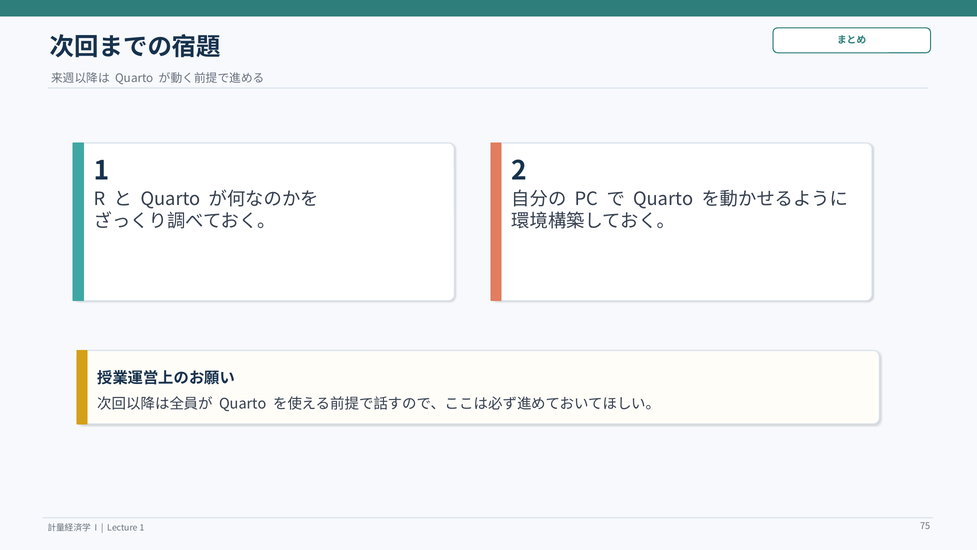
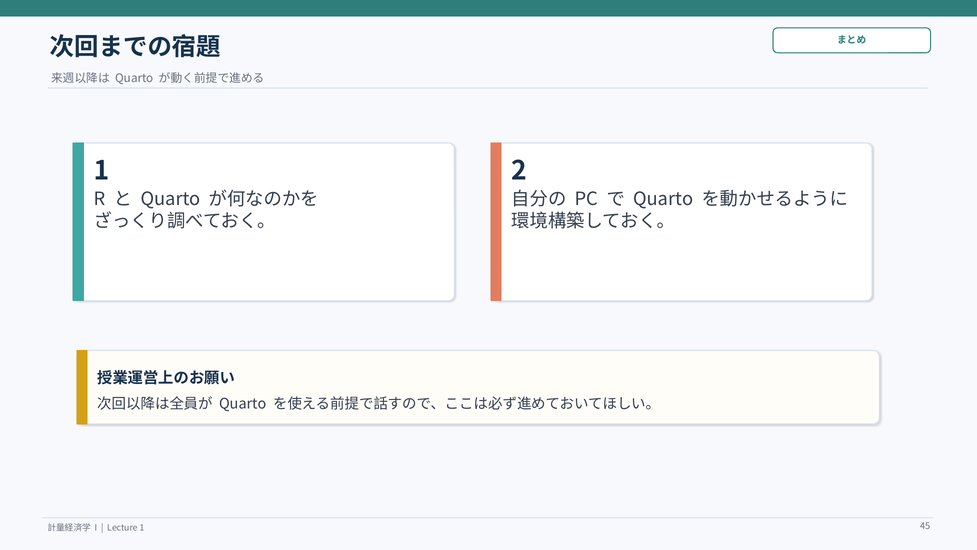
75: 75 -> 45 (926, 526)
